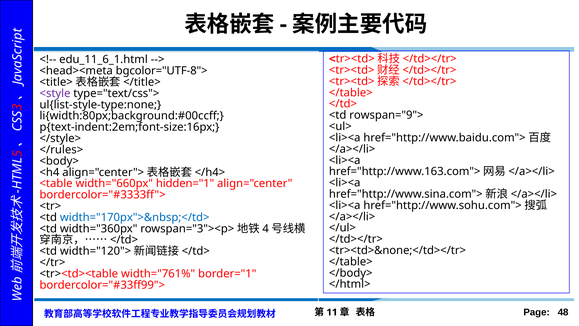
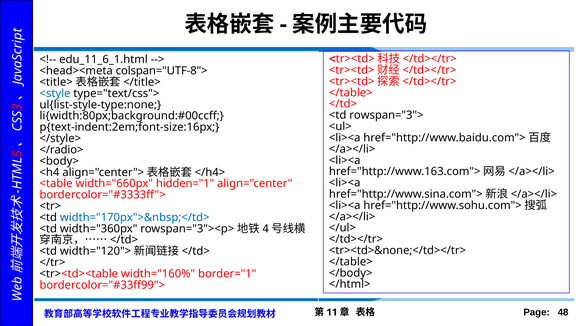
bgcolor="UTF-8">: bgcolor="UTF-8"> -> colspan="UTF-8"> (162, 71)
<style colour: purple -> blue (55, 93)
rowspan="9">: rowspan="9"> -> rowspan="3"> (386, 115)
</rules>: </rules> -> </radio> (61, 150)
width="761%: width="761% -> width="160% (158, 273)
